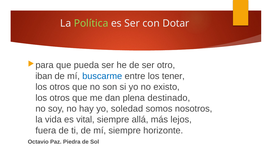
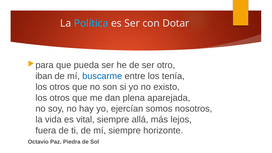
Política colour: light green -> light blue (91, 23)
tener: tener -> tenía (173, 76)
destinado: destinado -> aparejada (169, 98)
soledad: soledad -> ejercían (127, 109)
